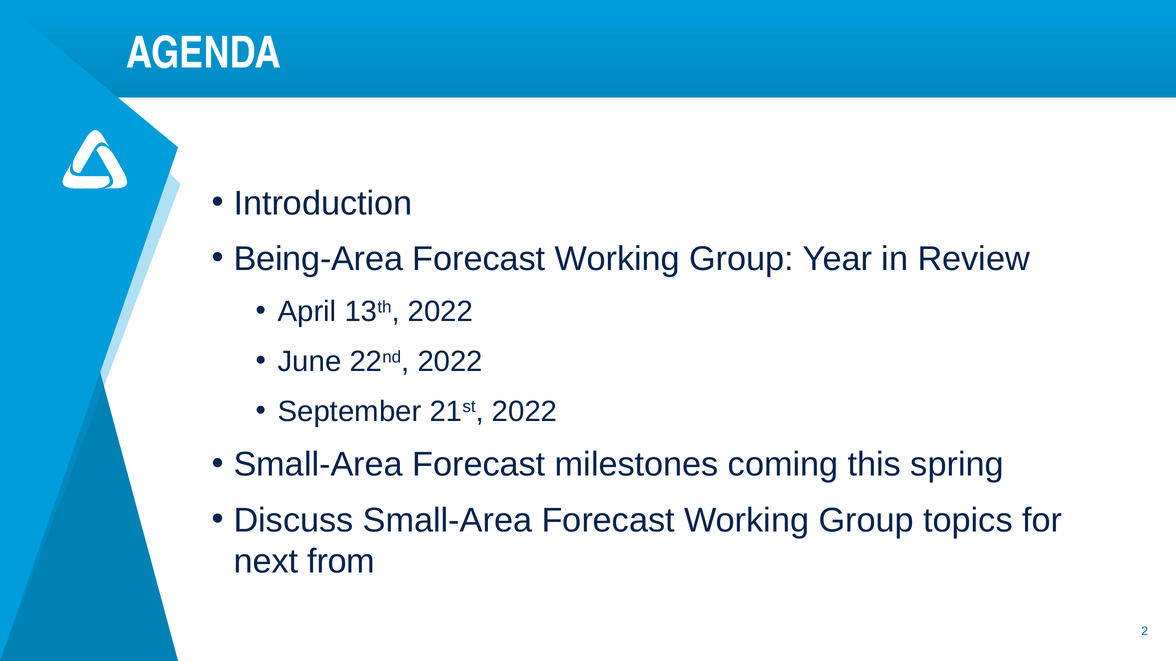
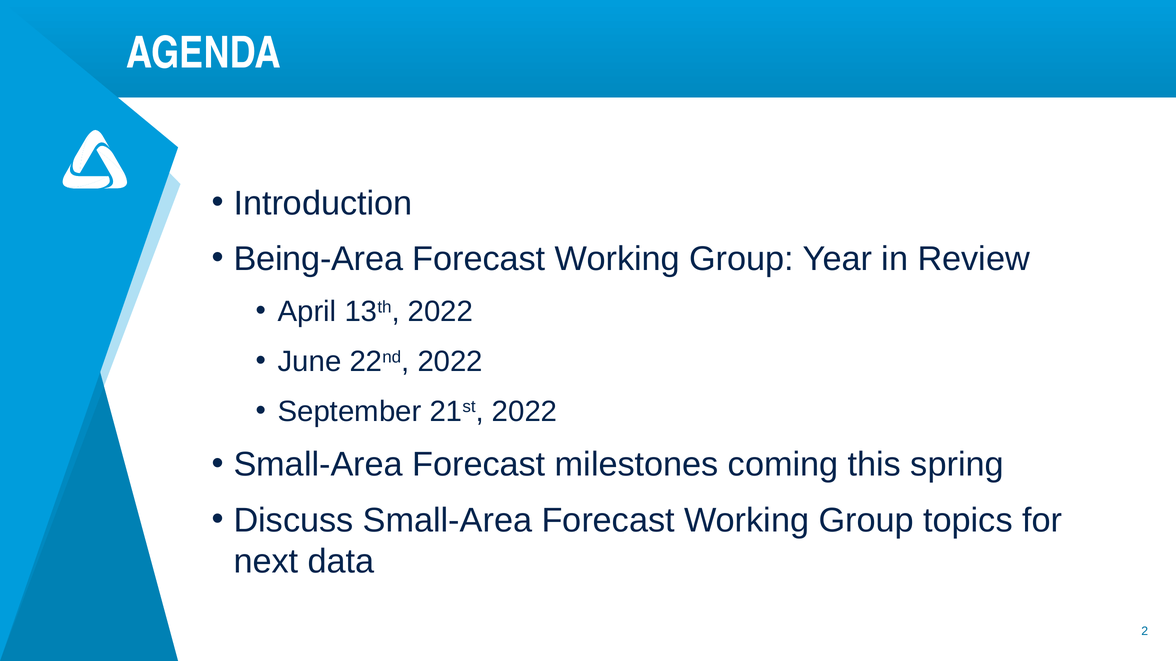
from: from -> data (341, 562)
